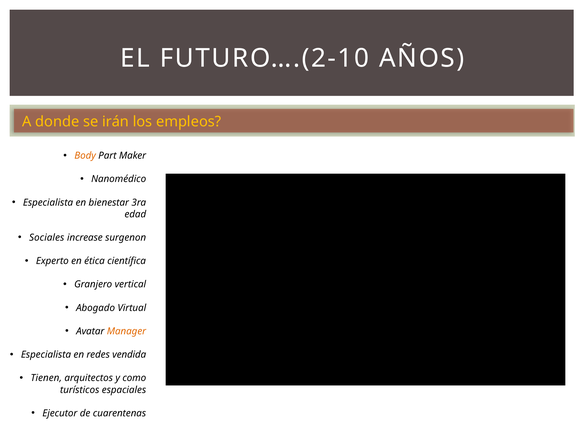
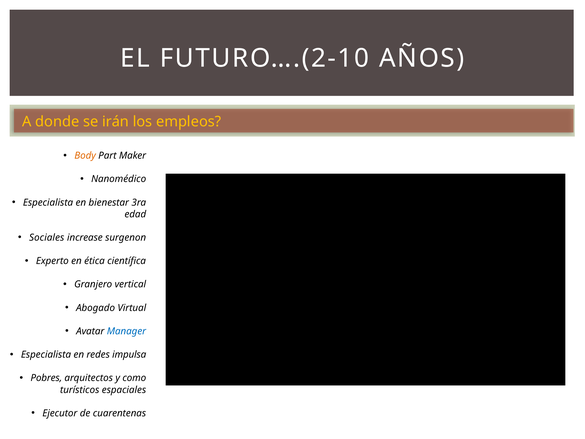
Manager colour: orange -> blue (126, 331)
vendida: vendida -> impulsa (129, 354)
Tienen: Tienen -> Pobres (46, 378)
